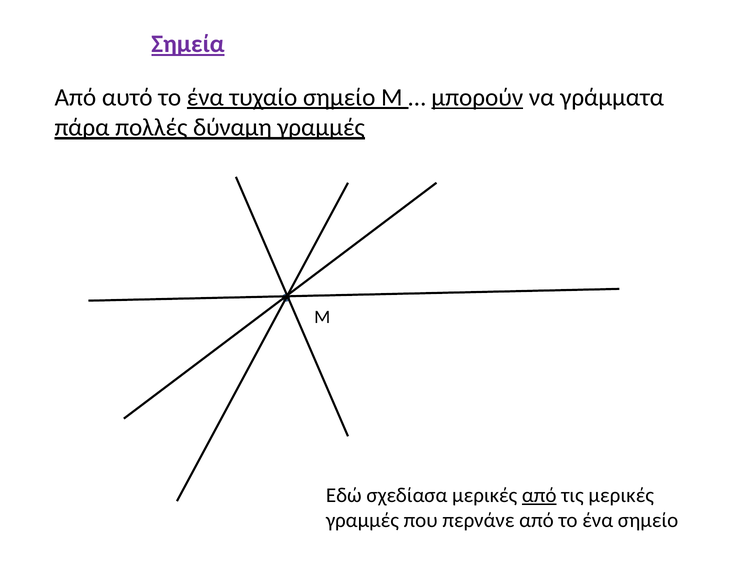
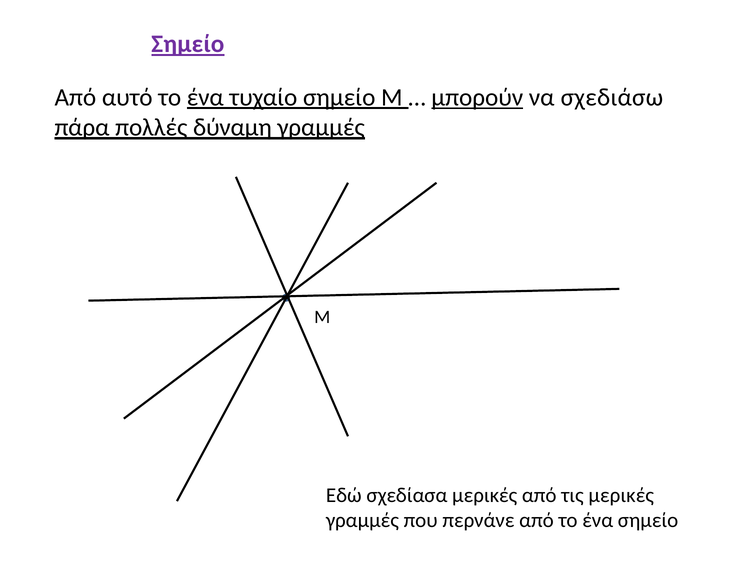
Σημεία: Σημεία -> Σημείο (188, 44)
γράμματα: γράμματα -> σχεδιάσω (612, 97)
από underline: present -> none (539, 496)
